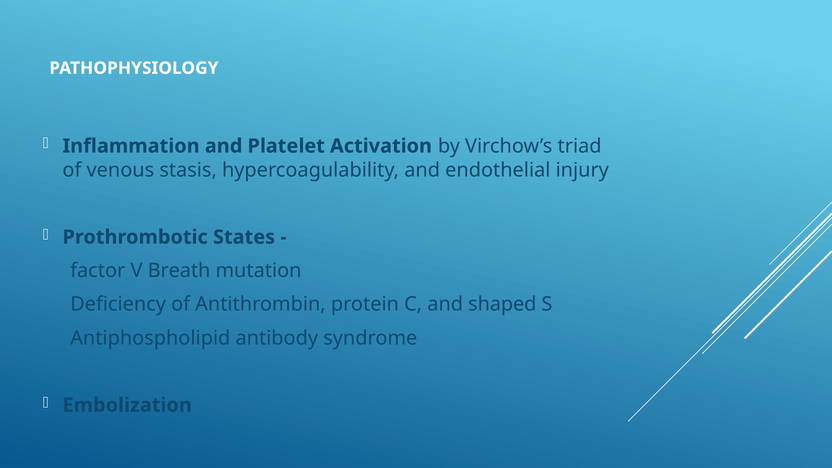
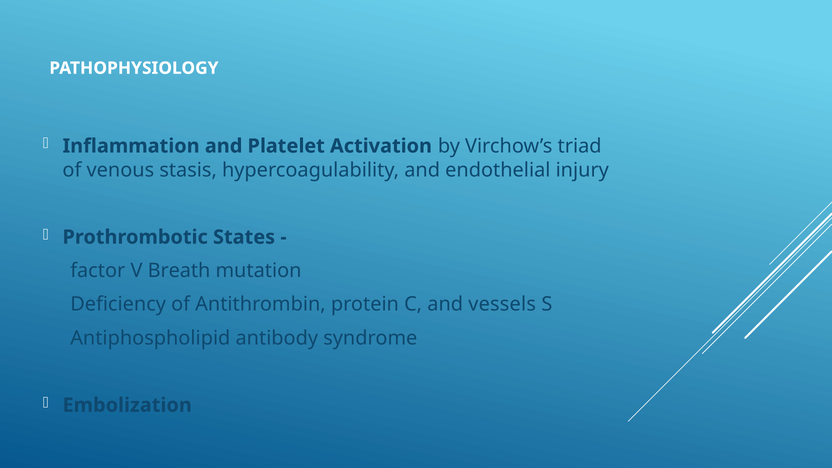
shaped: shaped -> vessels (502, 304)
